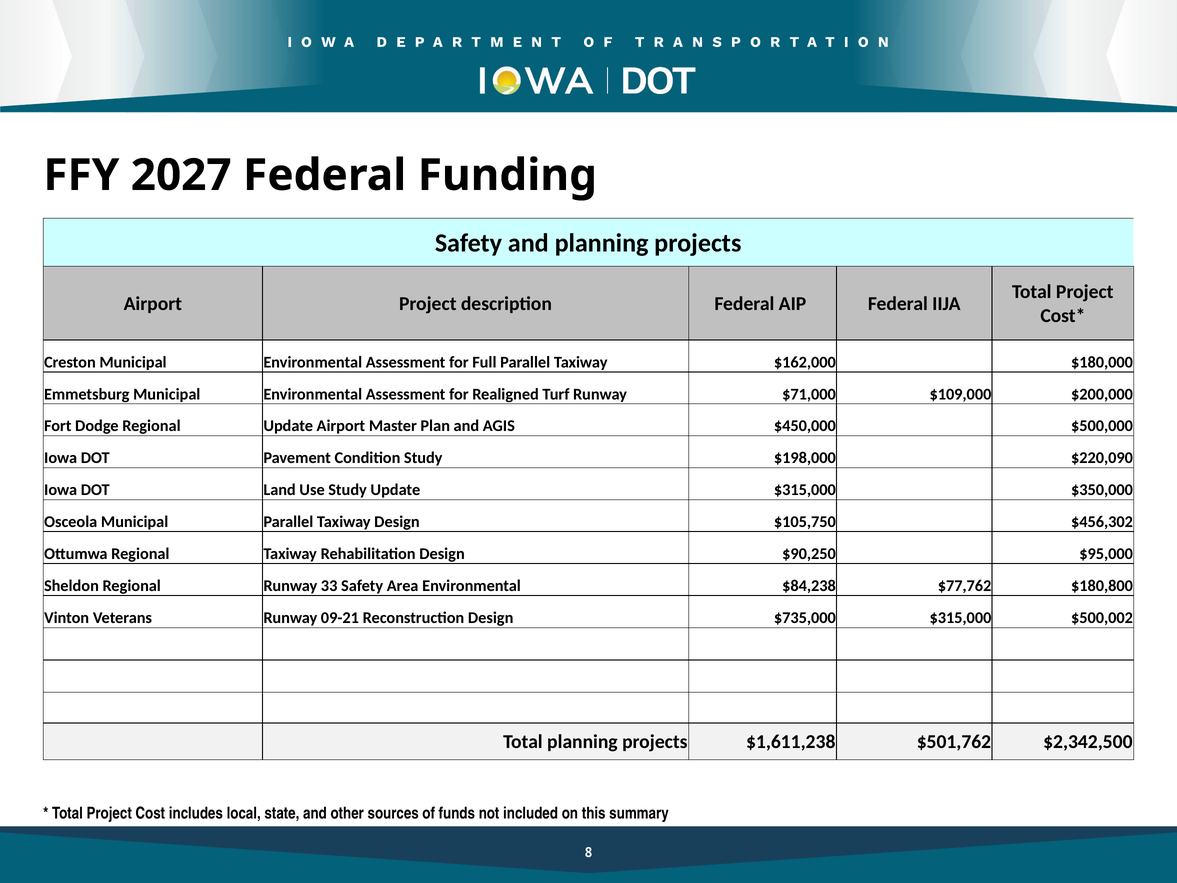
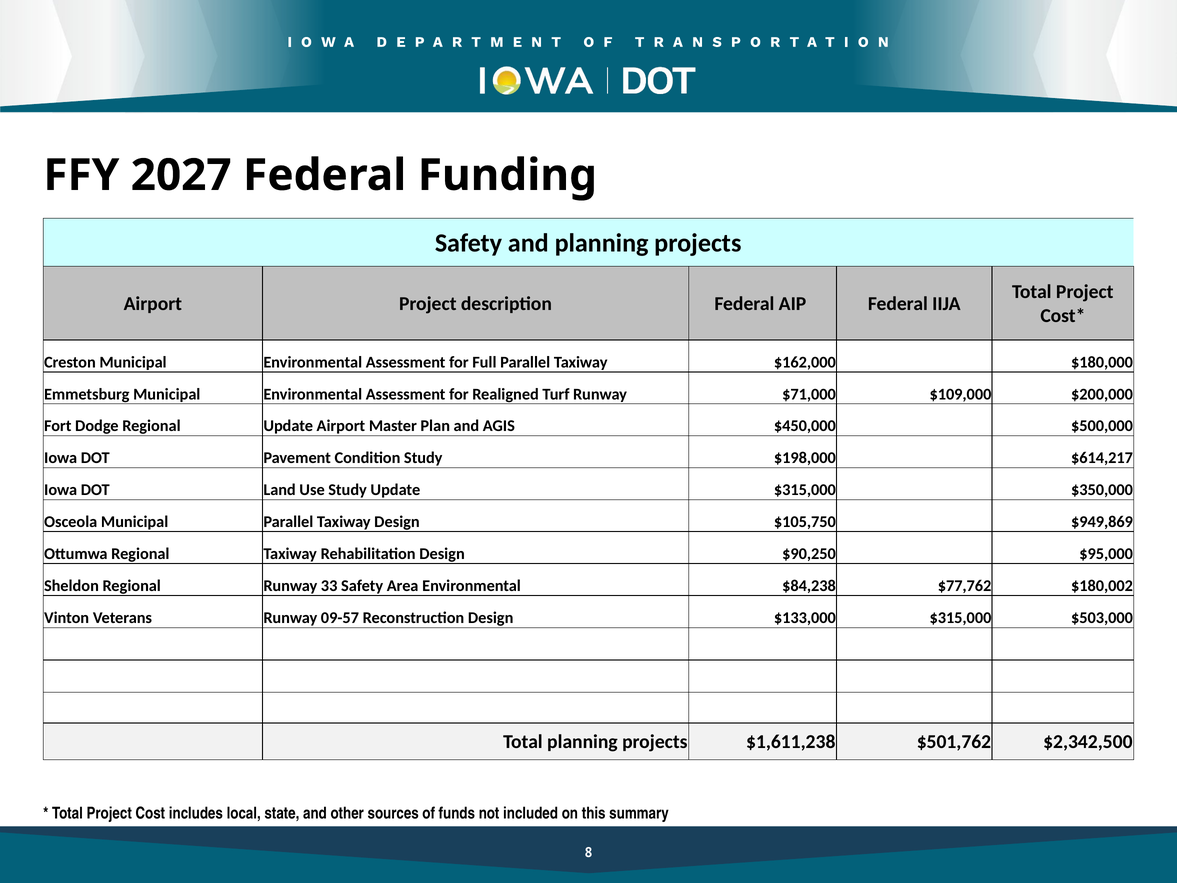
$220,090: $220,090 -> $614,217 (1102, 458)
$456,302: $456,302 -> $949,869 (1102, 522)
$180,800: $180,800 -> $180,002 (1102, 586)
09-21: 09-21 -> 09-57 (340, 618)
$735,000: $735,000 -> $133,000 (805, 618)
$500,002: $500,002 -> $503,000 (1102, 618)
